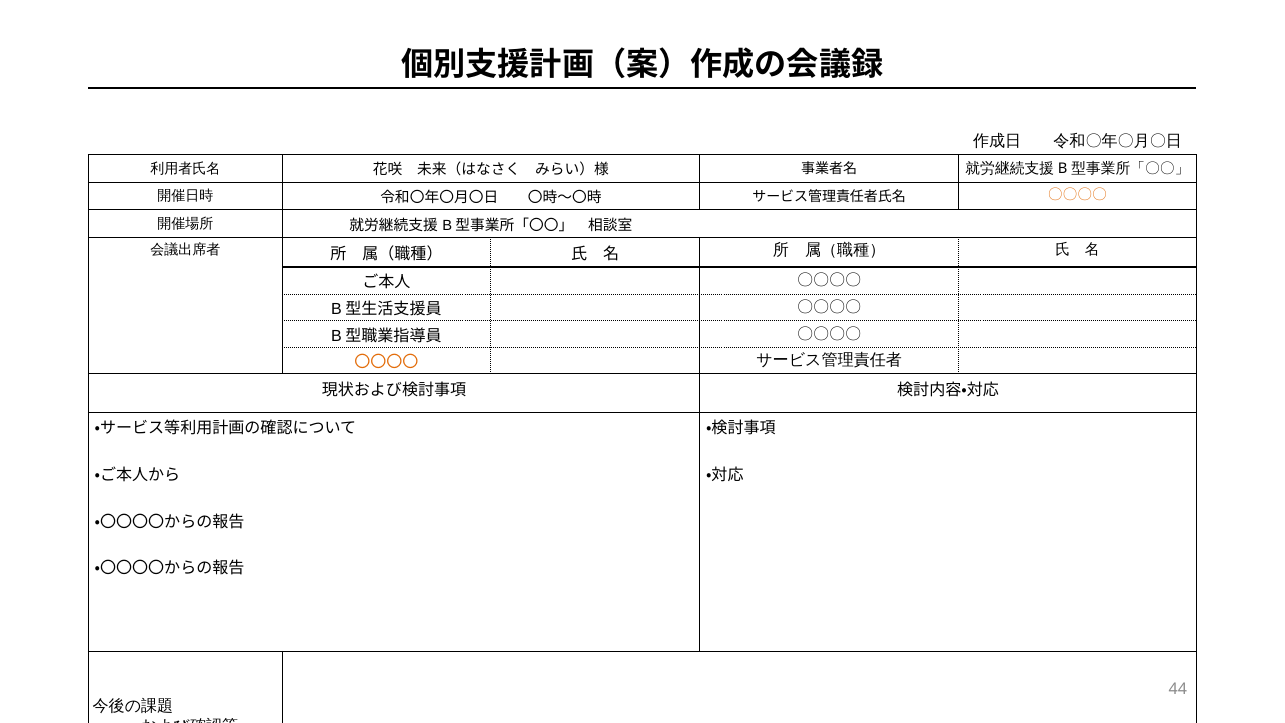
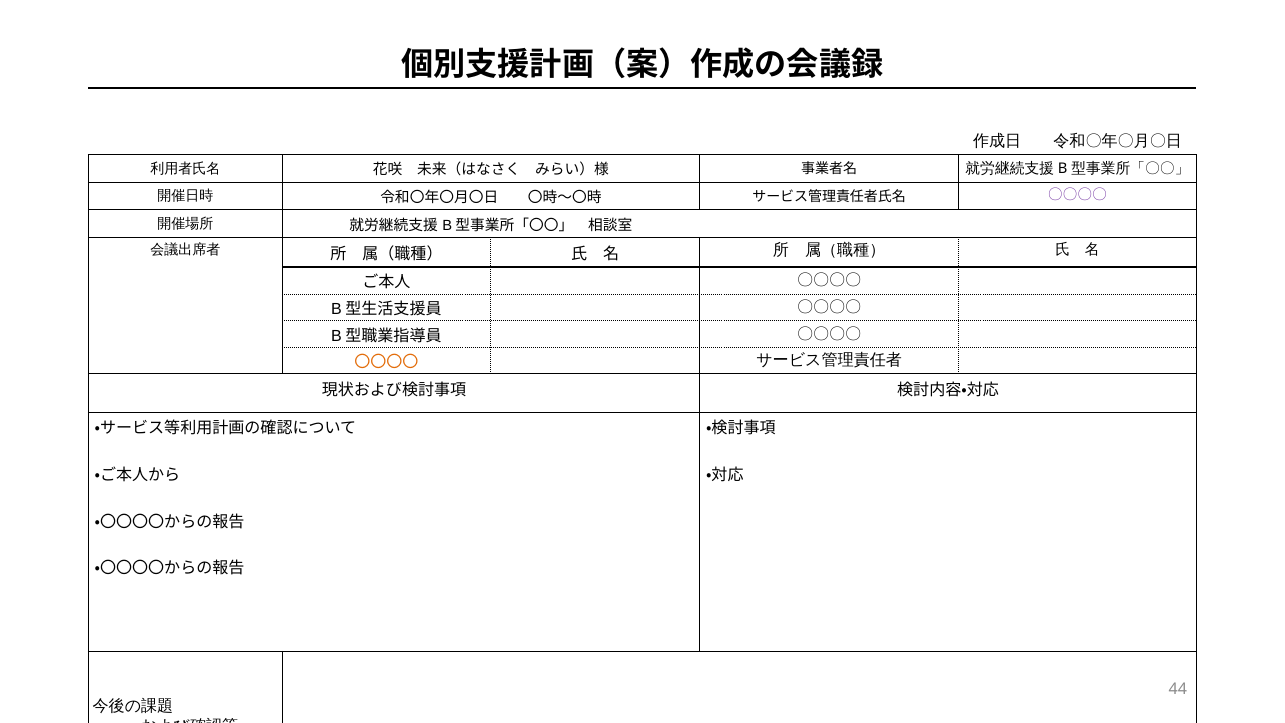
〇〇〇〇 colour: orange -> purple (1077, 195)
